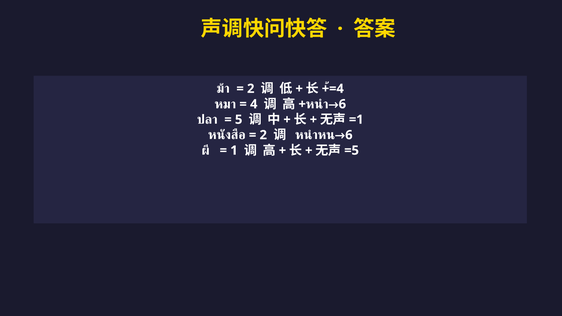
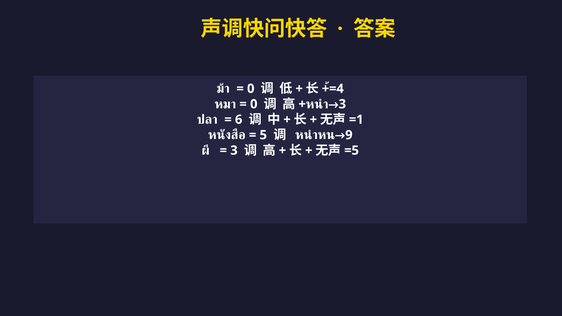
2: 2 -> 0 (251, 89)
4: 4 -> 0 (254, 104)
6: 6 -> 3 (342, 104)
5: 5 -> 6 (239, 120)
2: 2 -> 5 (263, 135)
6: 6 -> 9 (349, 135)
1: 1 -> 3 (234, 150)
